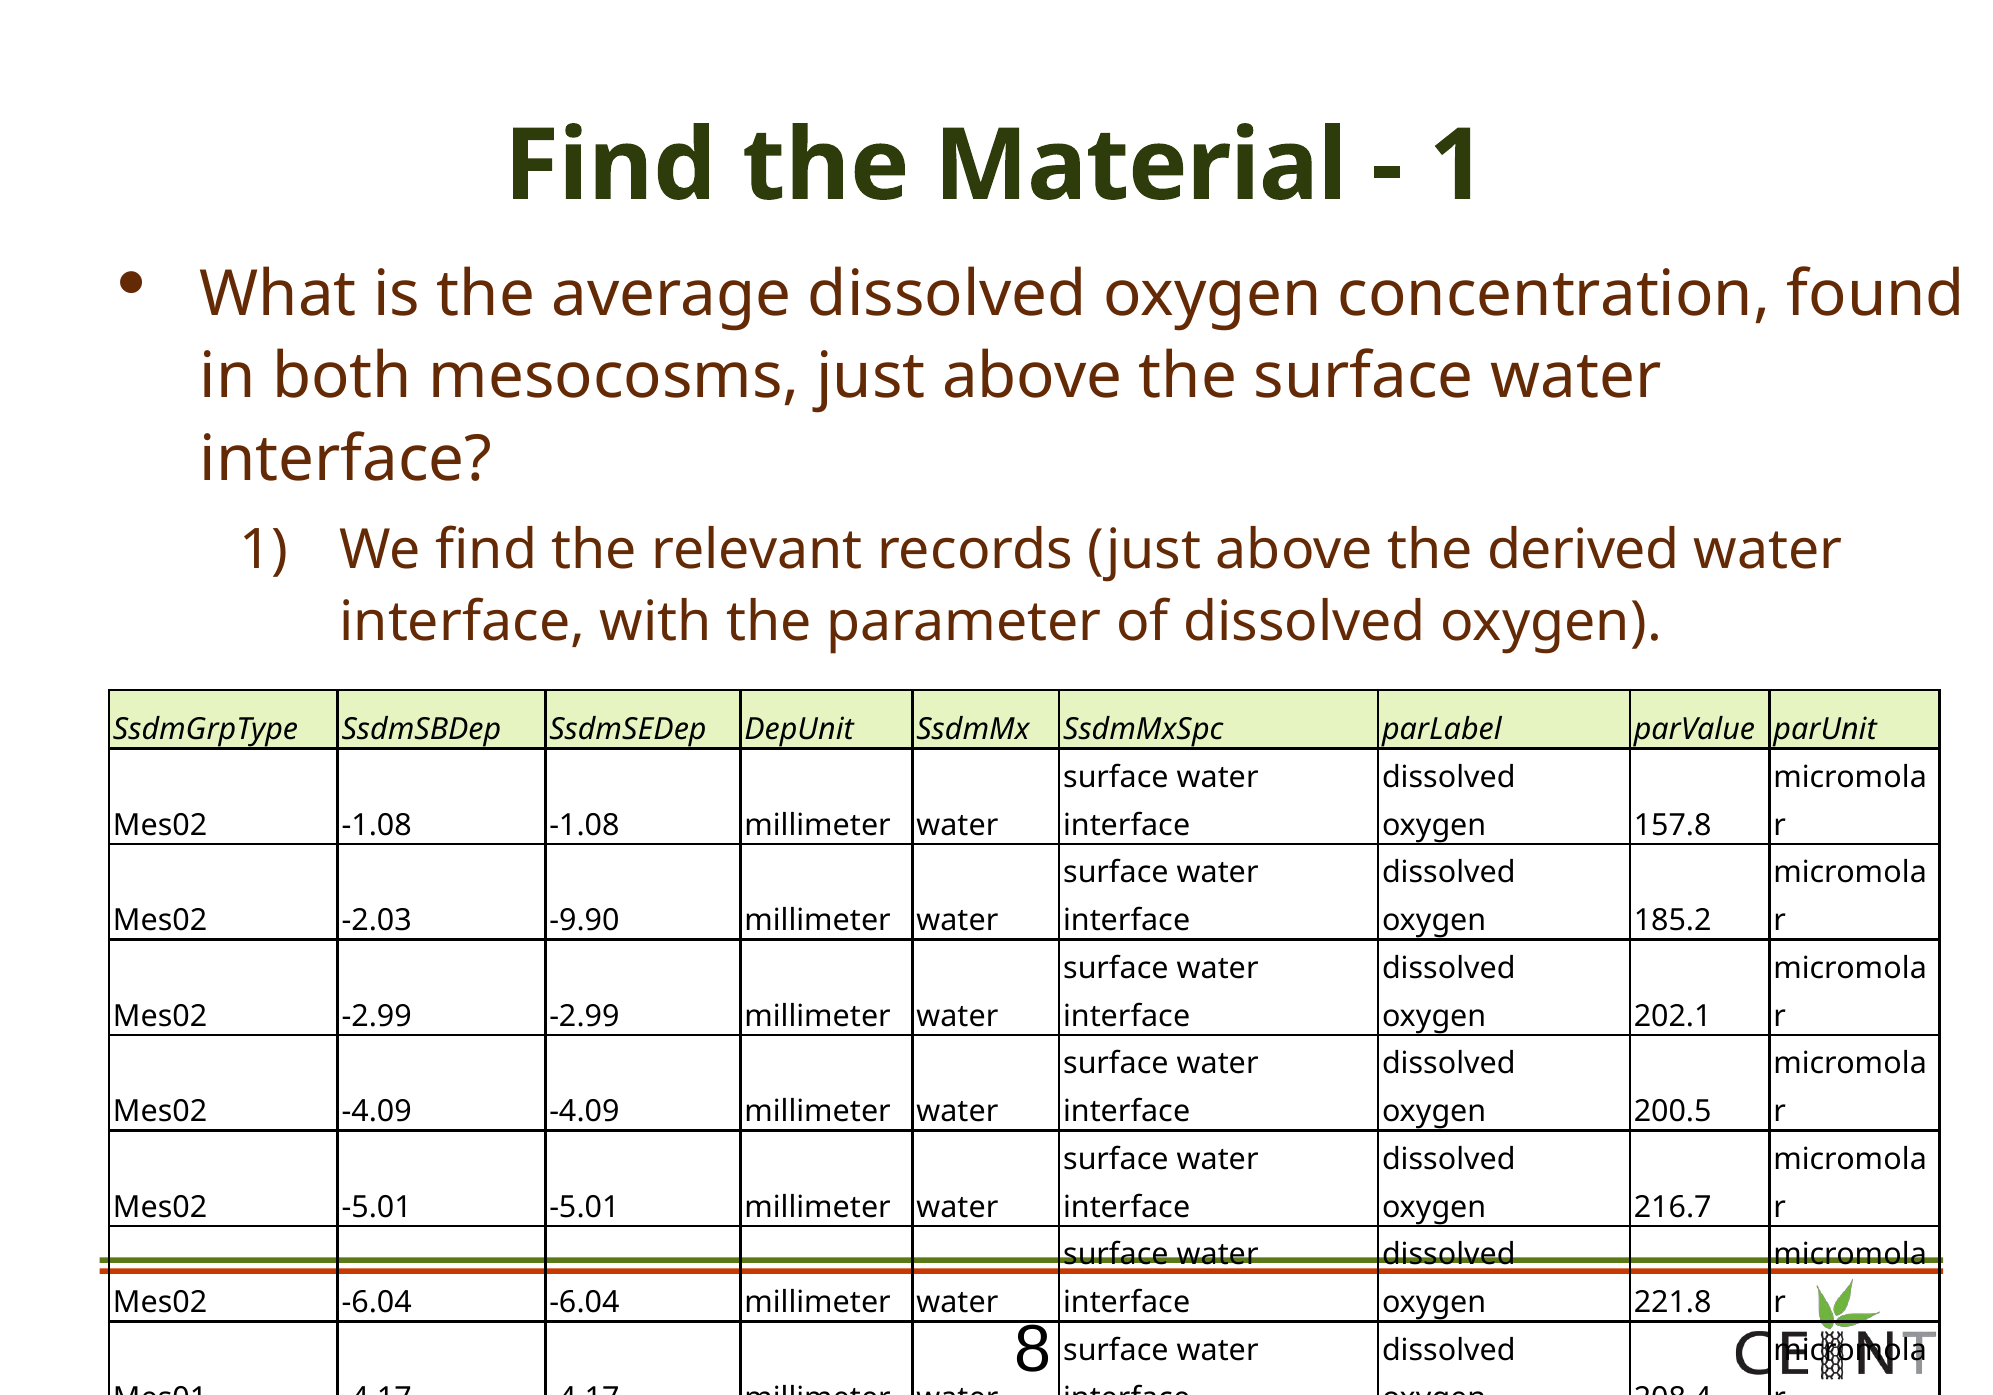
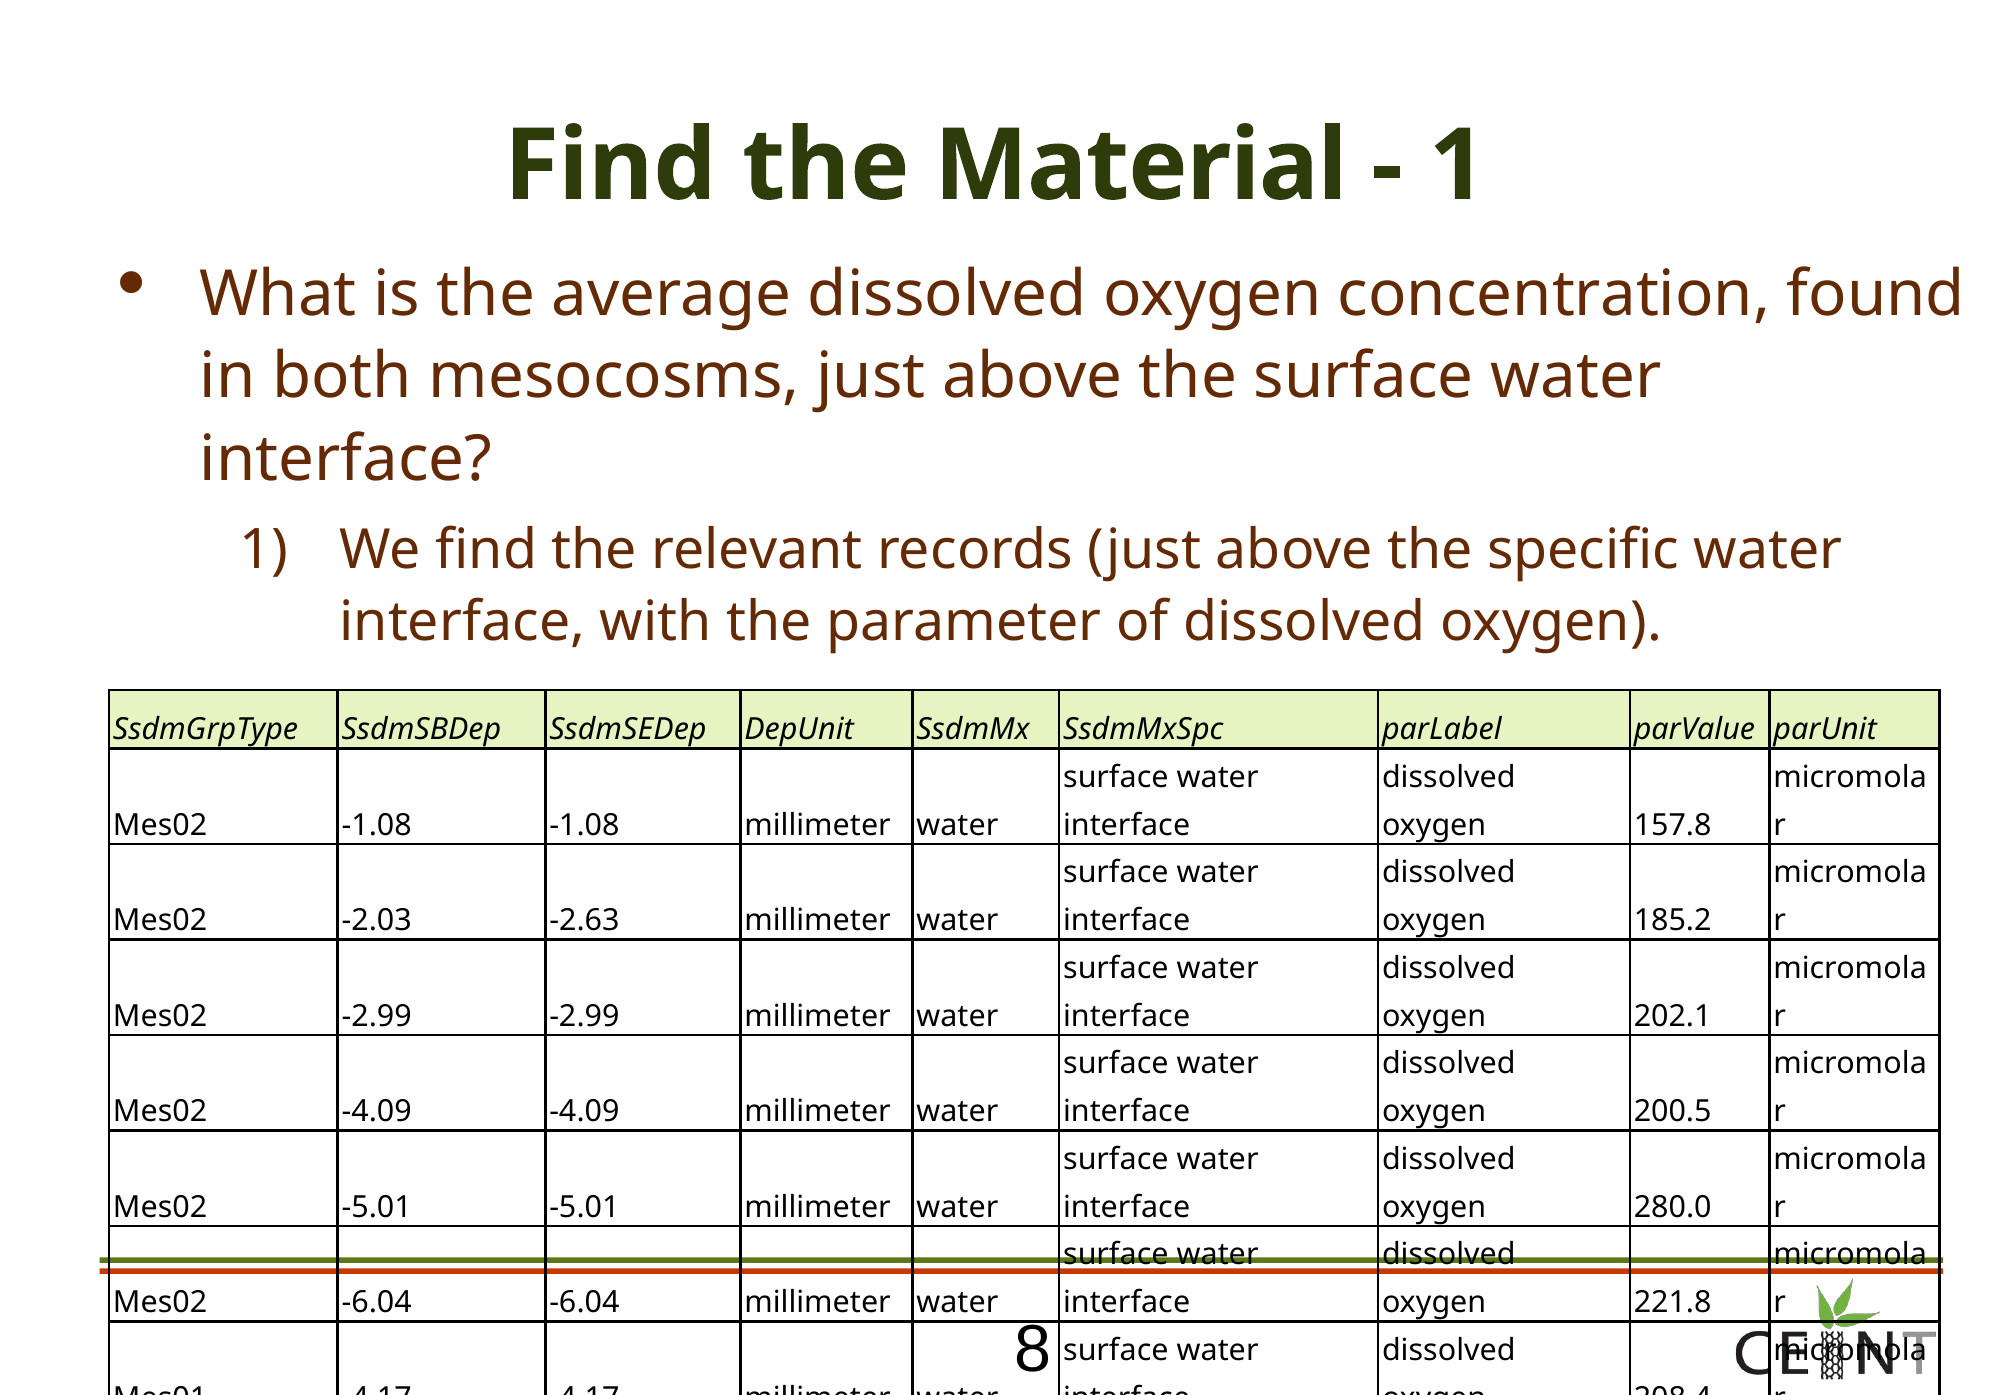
derived: derived -> specific (1583, 550)
-9.90: -9.90 -> -2.63 (584, 921)
216.7: 216.7 -> 280.0 (1673, 1207)
